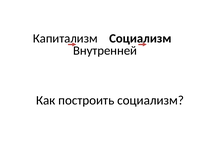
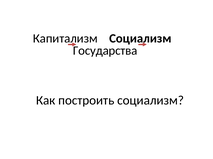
Внутренней: Внутренней -> Государства (105, 51)
